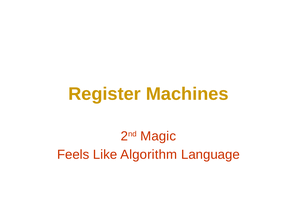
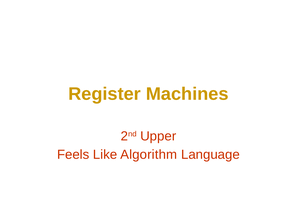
Magic: Magic -> Upper (158, 137)
